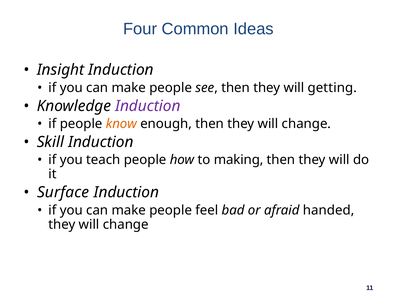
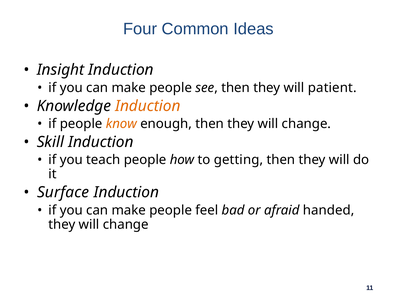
getting: getting -> patient (332, 88)
Induction colour: purple -> orange (148, 106)
making: making -> getting (239, 160)
